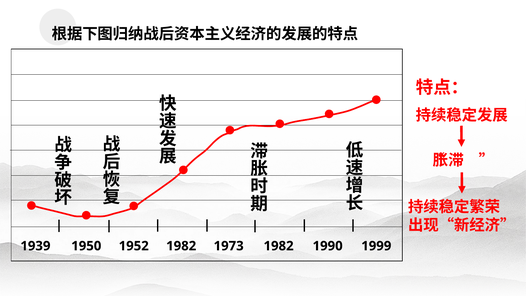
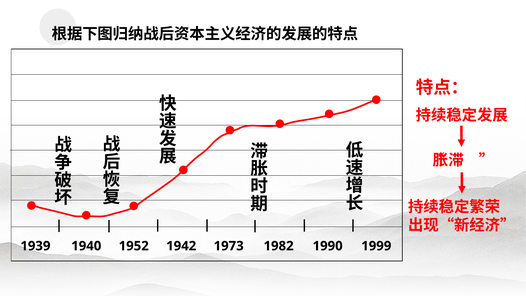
1950: 1950 -> 1940 (86, 246)
1952 1982: 1982 -> 1942 (181, 246)
